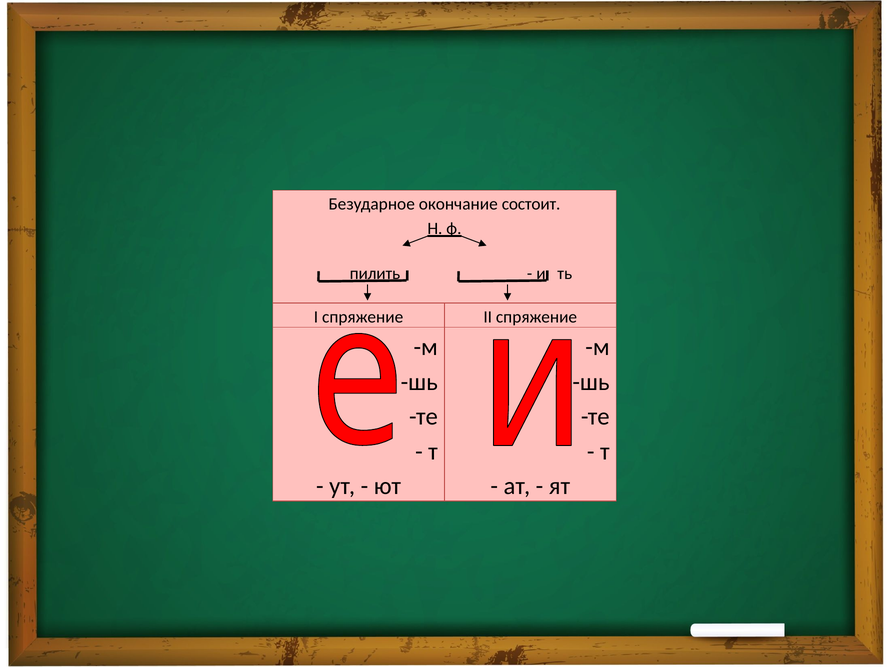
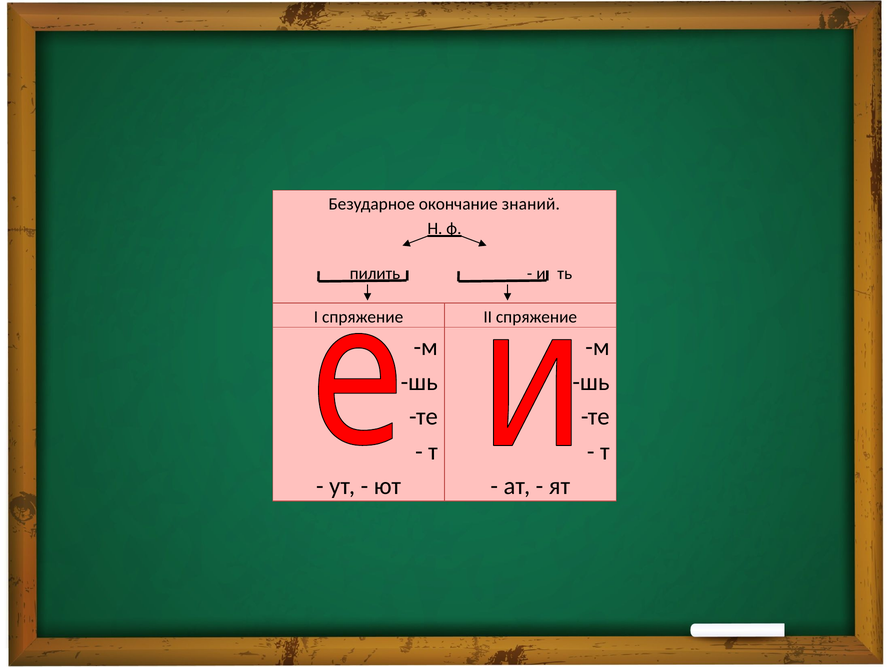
состоит: состоит -> знаний (531, 204)
